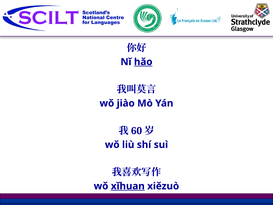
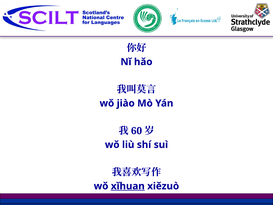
hǎo underline: present -> none (143, 62)
